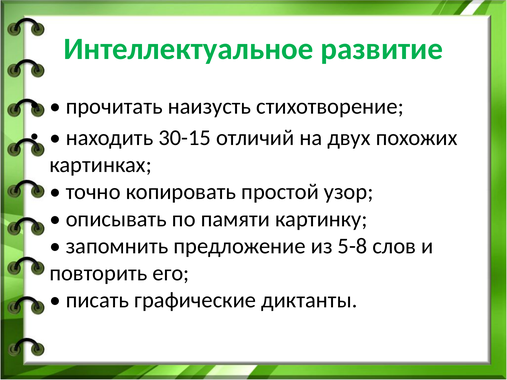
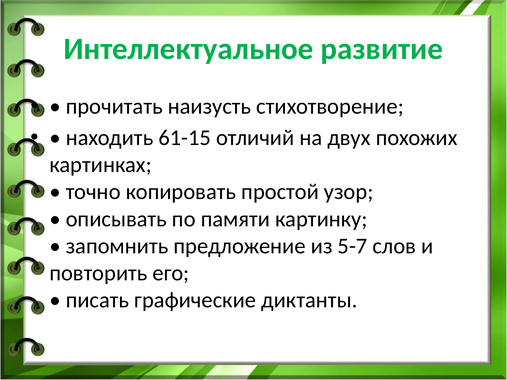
30-15: 30-15 -> 61-15 (185, 138)
5-8: 5-8 -> 5-7 (352, 246)
